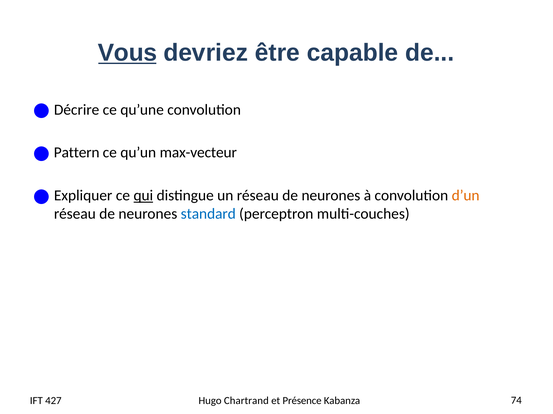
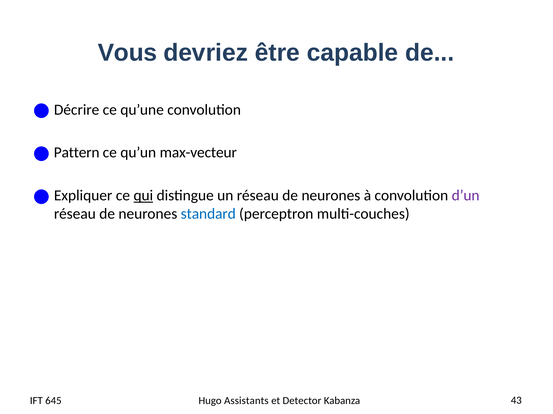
Vous underline: present -> none (127, 53)
d’un colour: orange -> purple (466, 196)
427: 427 -> 645 (53, 401)
Chartrand: Chartrand -> Assistants (246, 401)
Présence: Présence -> Detector (302, 401)
74: 74 -> 43 (516, 401)
